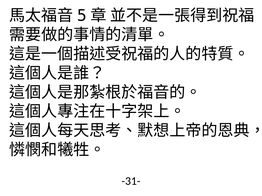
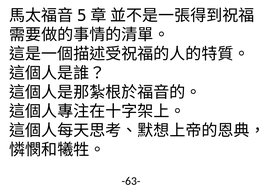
-31-: -31- -> -63- (131, 182)
